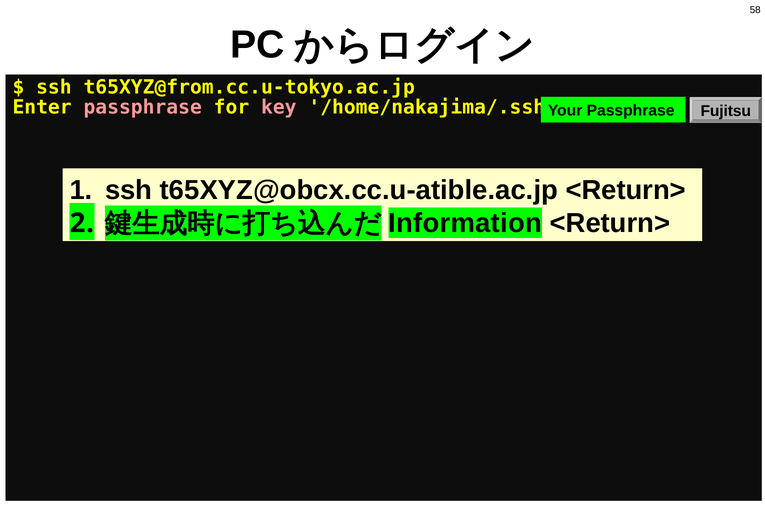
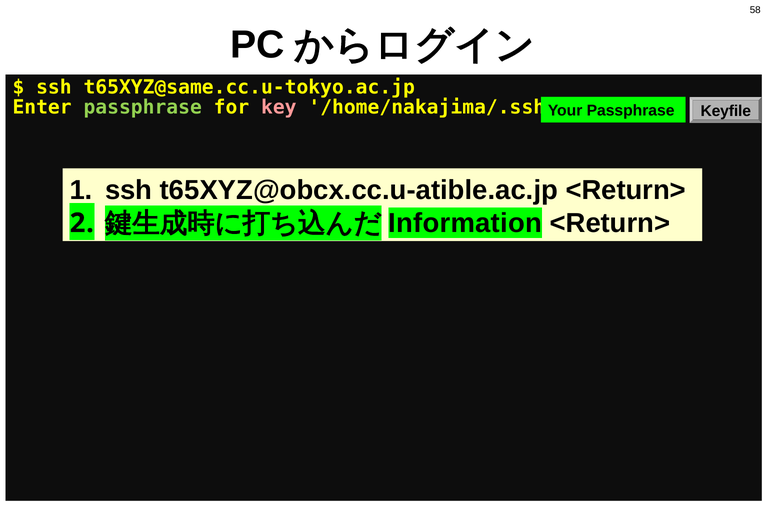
t65XYZ@from.cc.u-tokyo.ac.jp: t65XYZ@from.cc.u-tokyo.ac.jp -> t65XYZ@same.cc.u-tokyo.ac.jp (249, 88)
passphrase colour: pink -> light green (143, 108)
Fujitsu: Fujitsu -> Keyfile (726, 111)
